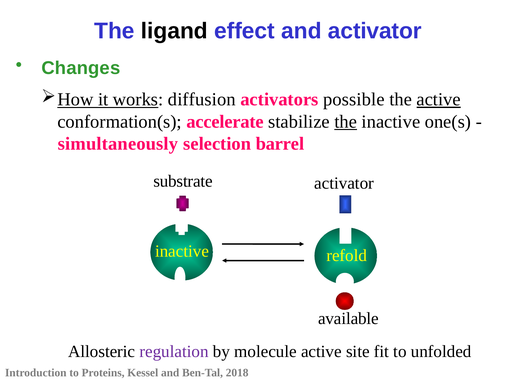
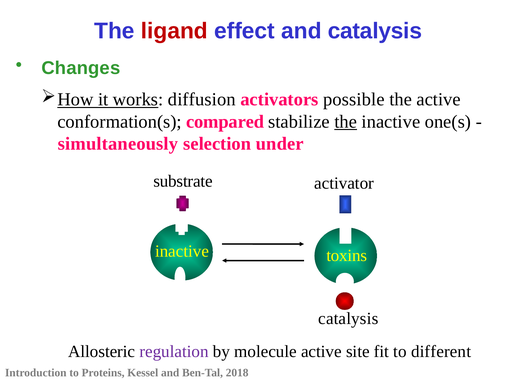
ligand colour: black -> red (174, 31)
and activator: activator -> catalysis (375, 31)
active underline: present -> none (439, 99)
accelerate: accelerate -> compared (225, 122)
barrel: barrel -> under (280, 144)
refold: refold -> toxins (347, 256)
available: available -> catalysis (348, 319)
unfolded: unfolded -> different (441, 352)
